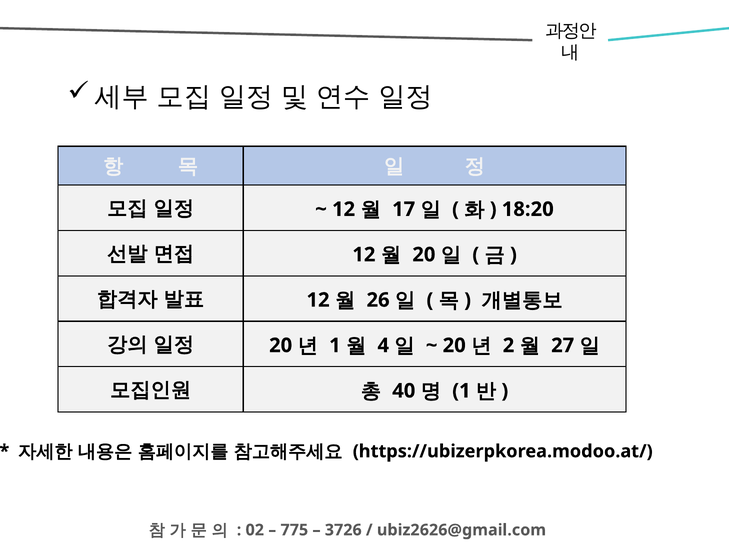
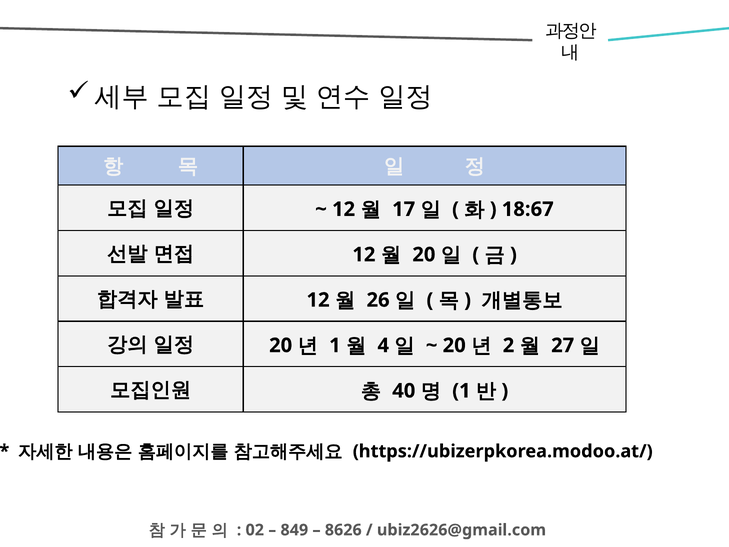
18:20: 18:20 -> 18:67 (528, 209)
775: 775 -> 849 (294, 530)
3726: 3726 -> 8626 (343, 530)
